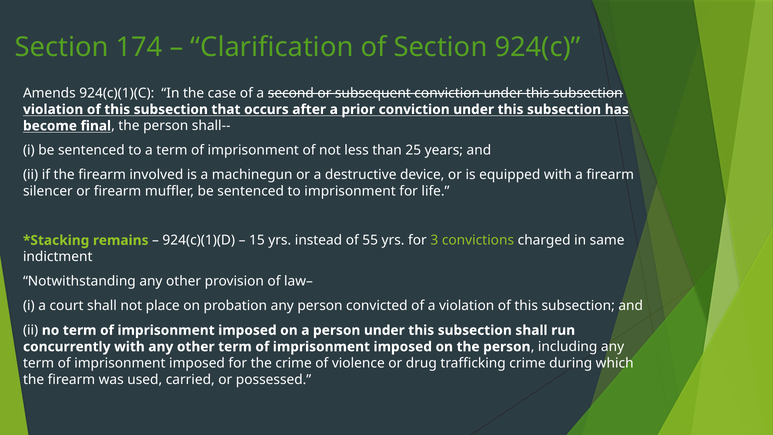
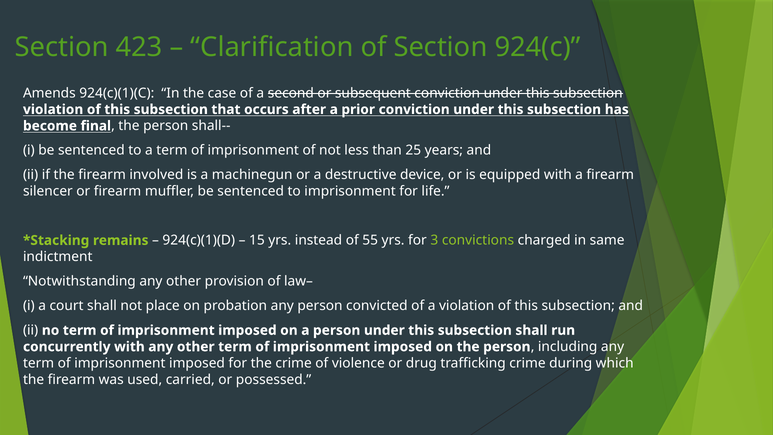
174: 174 -> 423 (139, 47)
